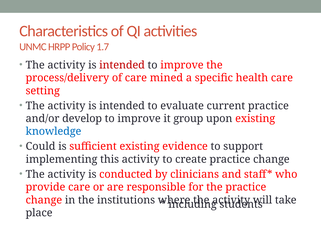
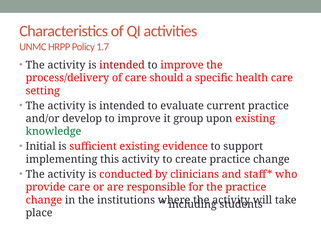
mined: mined -> should (167, 78)
knowledge colour: blue -> green (54, 131)
Could: Could -> Initial (41, 146)
